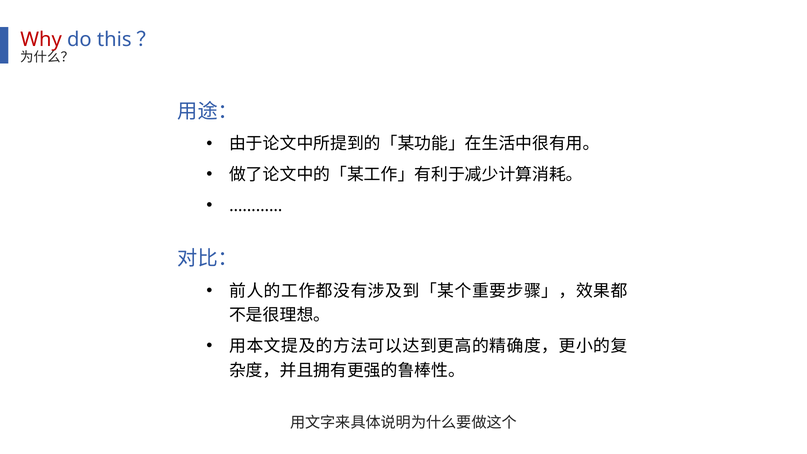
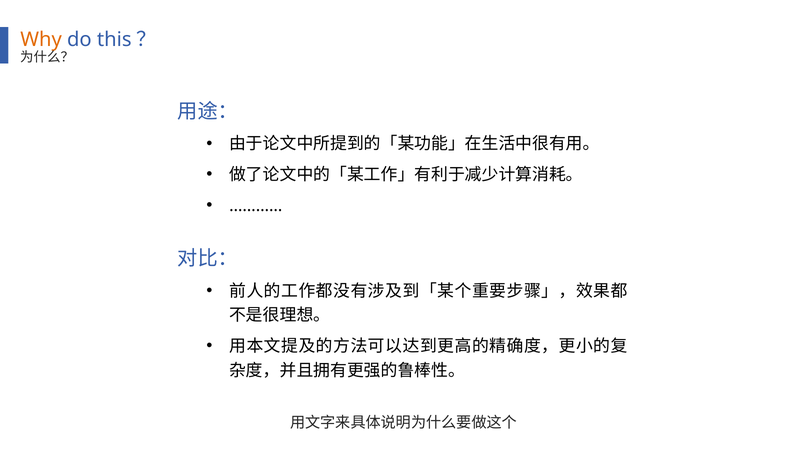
Why colour: red -> orange (41, 40)
